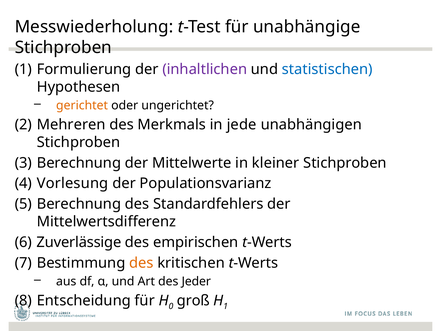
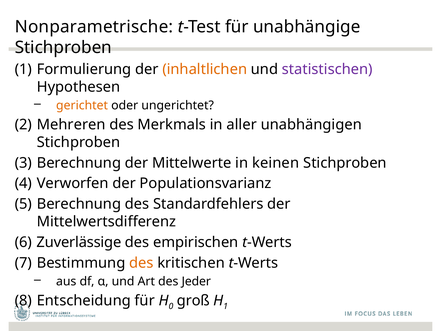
Messwiederholung: Messwiederholung -> Nonparametrische (94, 27)
inhaltlichen colour: purple -> orange (205, 69)
statistischen colour: blue -> purple (327, 69)
jede: jede -> aller (242, 124)
kleiner: kleiner -> keinen (276, 163)
Vorlesung: Vorlesung -> Verworfen (73, 183)
